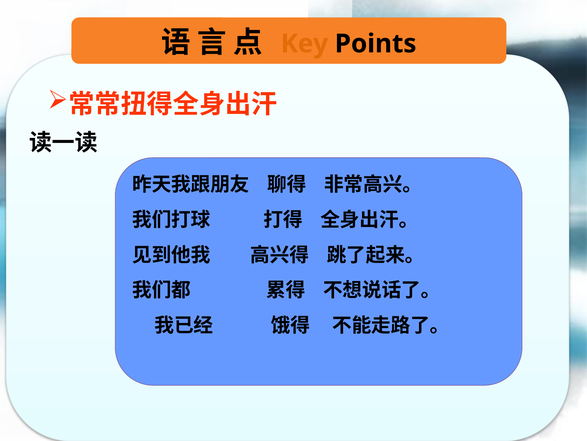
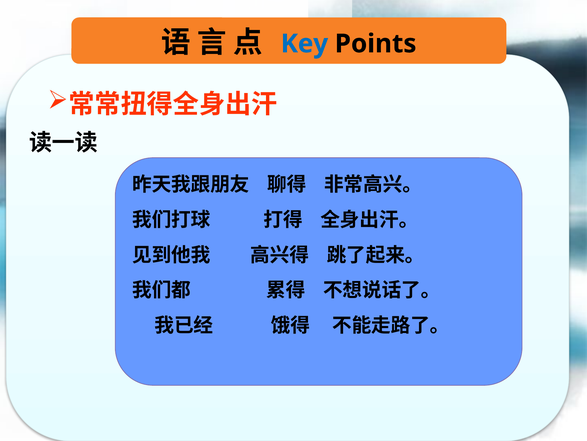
Key colour: orange -> blue (304, 44)
